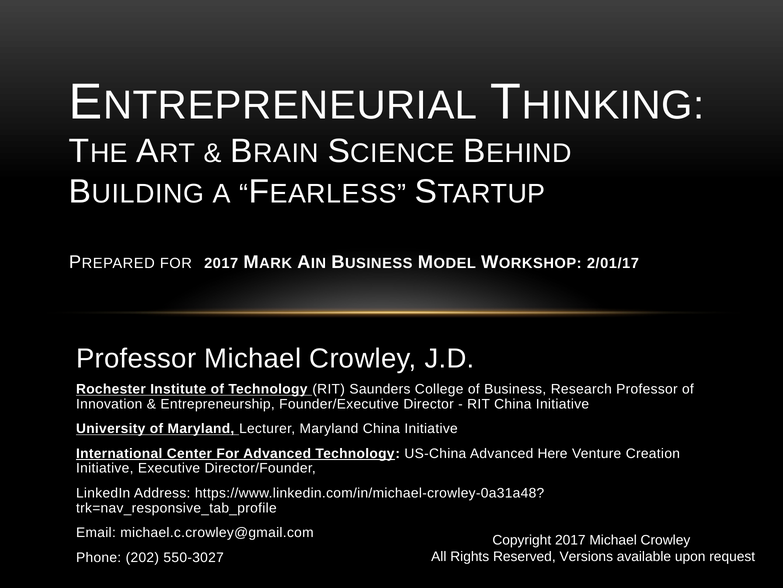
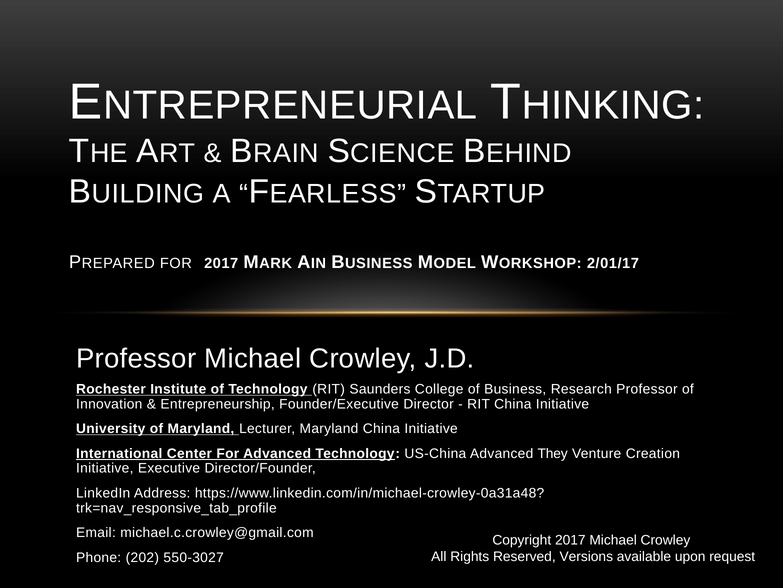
Here: Here -> They (553, 453)
